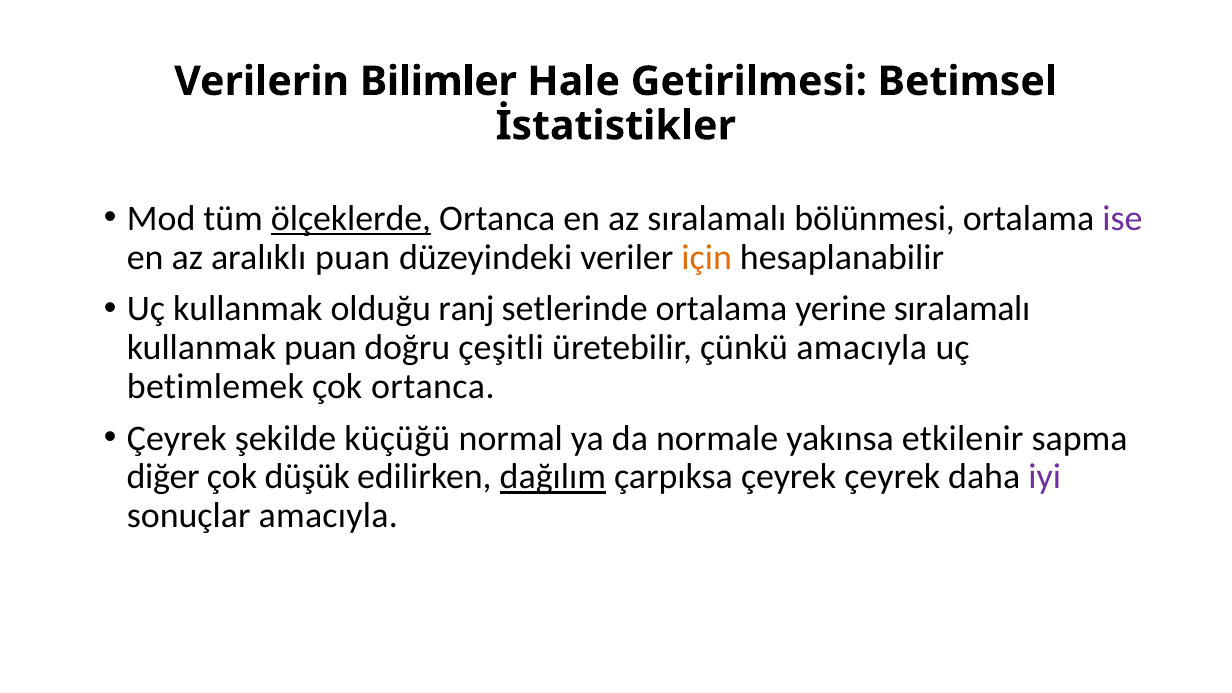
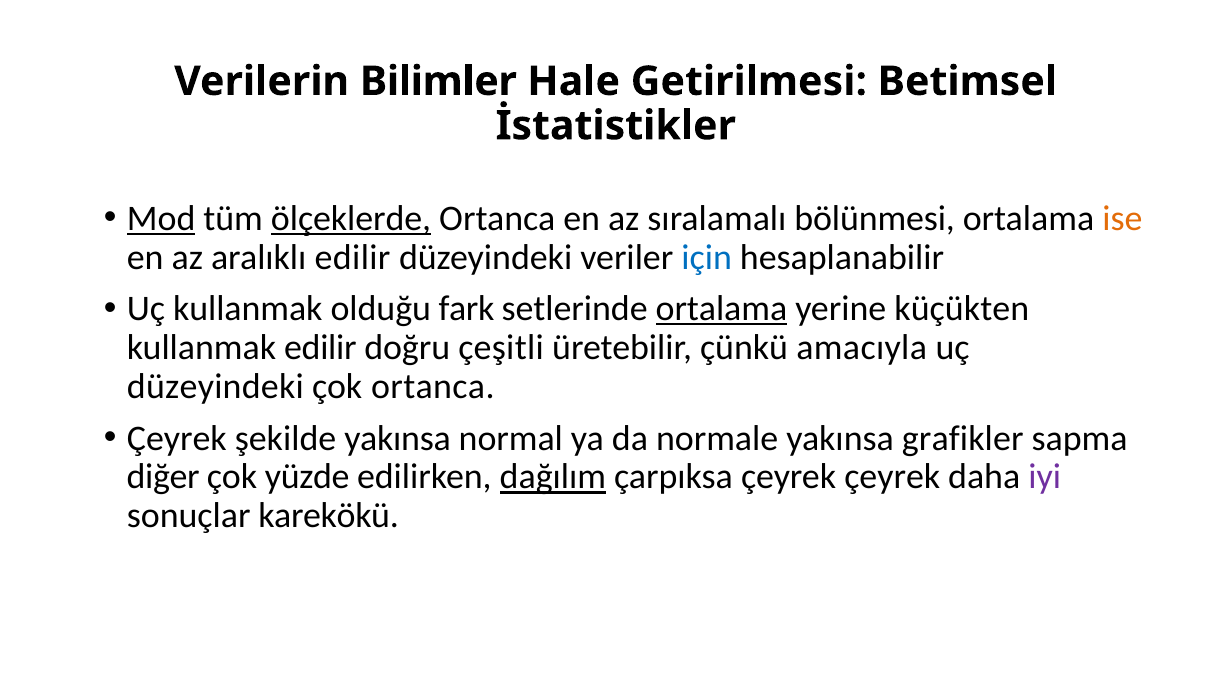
Mod underline: none -> present (161, 218)
ise colour: purple -> orange (1122, 218)
aralıklı puan: puan -> edilir (353, 257)
için colour: orange -> blue (707, 257)
ranj: ranj -> fark (466, 309)
ortalama underline: none -> present (721, 309)
yerine sıralamalı: sıralamalı -> küçükten (962, 309)
kullanmak puan: puan -> edilir (320, 348)
betimlemek: betimlemek -> düzeyindeki (215, 387)
şekilde küçüğü: küçüğü -> yakınsa (398, 438)
etkilenir: etkilenir -> grafikler (963, 438)
düşük: düşük -> yüzde (307, 477)
sonuçlar amacıyla: amacıyla -> karekökü (329, 516)
